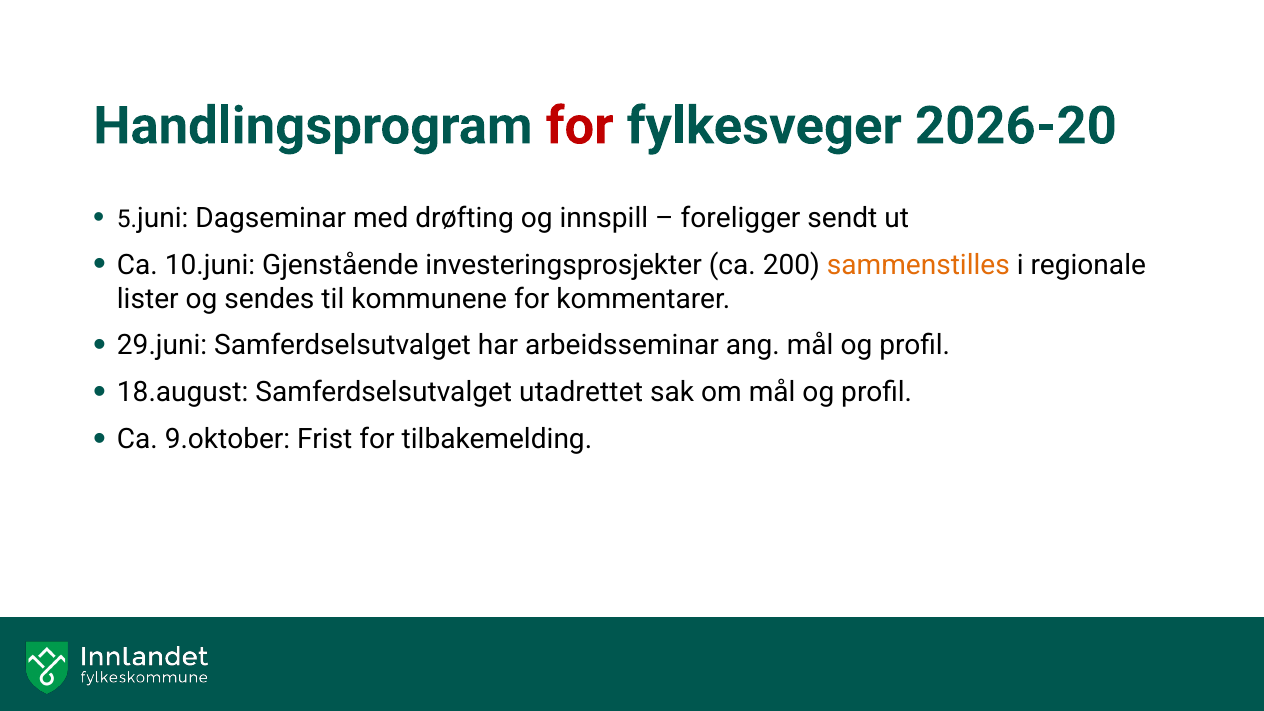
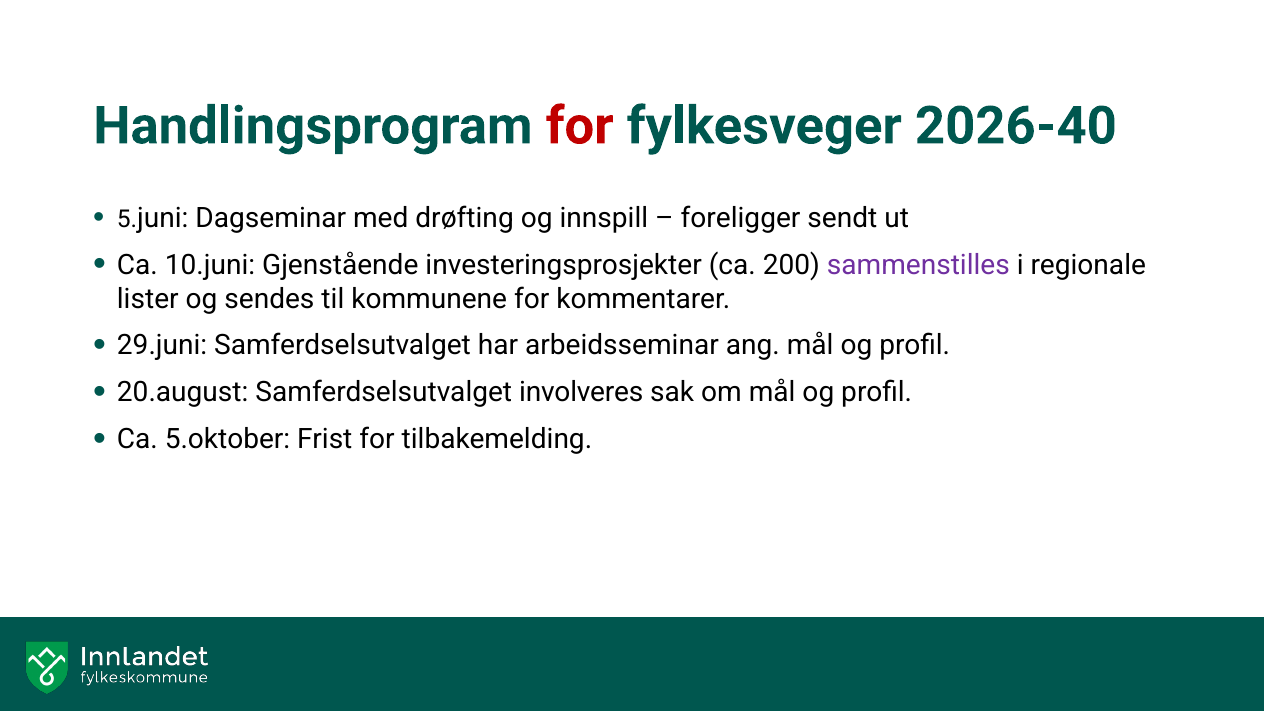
2026-20: 2026-20 -> 2026-40 (1016, 126)
sammenstilles colour: orange -> purple (918, 265)
18.august: 18.august -> 20.august (183, 393)
utadrettet: utadrettet -> involveres (581, 393)
9.oktober: 9.oktober -> 5.oktober (228, 440)
